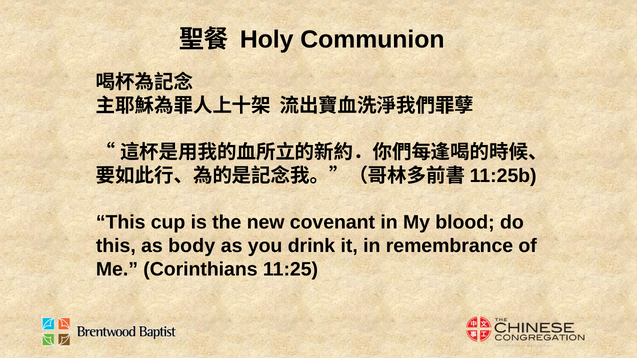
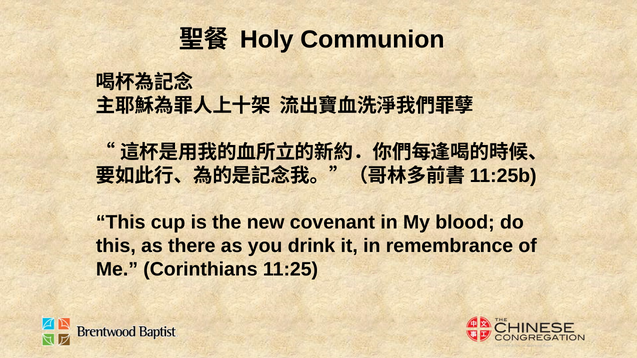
body: body -> there (192, 246)
